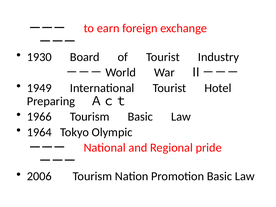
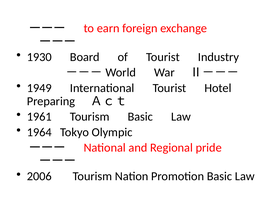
1966: 1966 -> 1961 (39, 117)
